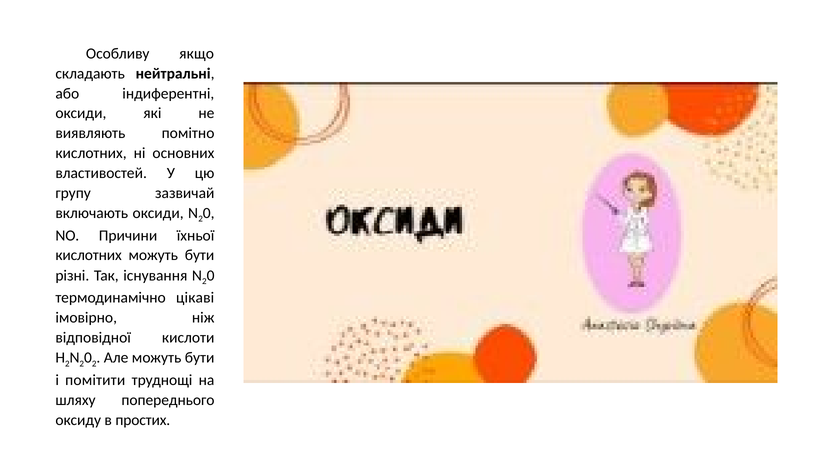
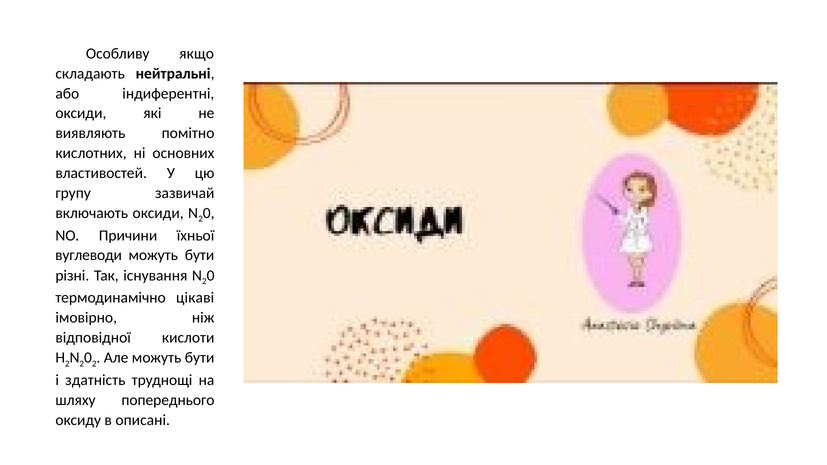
кислотних: кислотних -> вуглеводи (89, 255)
помітити: помітити -> здатність (95, 380)
простих: простих -> описані (143, 420)
